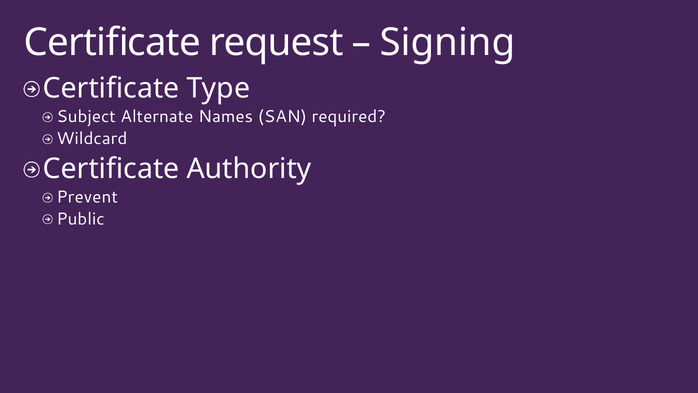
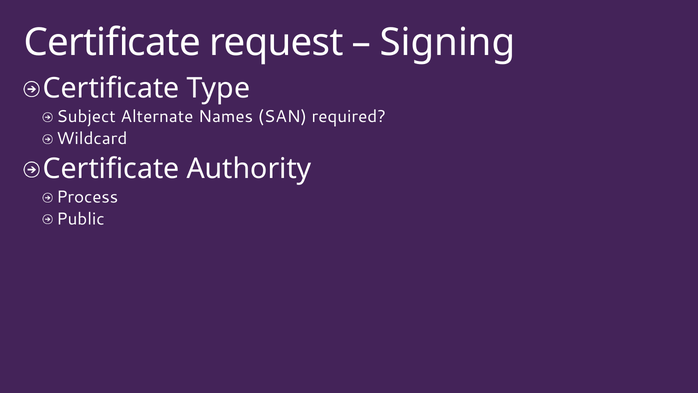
Prevent: Prevent -> Process (87, 197)
